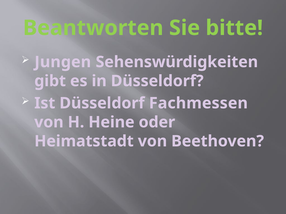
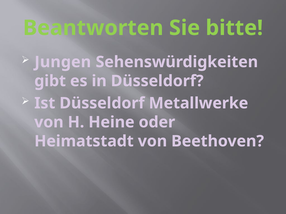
Fachmessen: Fachmessen -> Metallwerke (198, 103)
